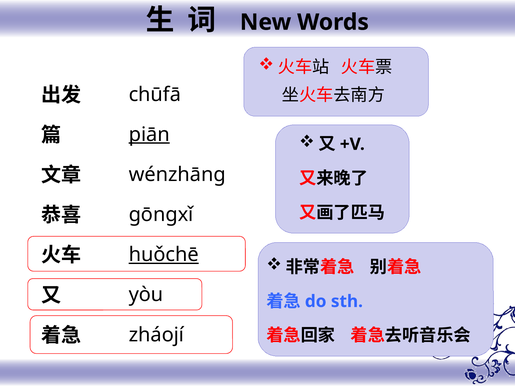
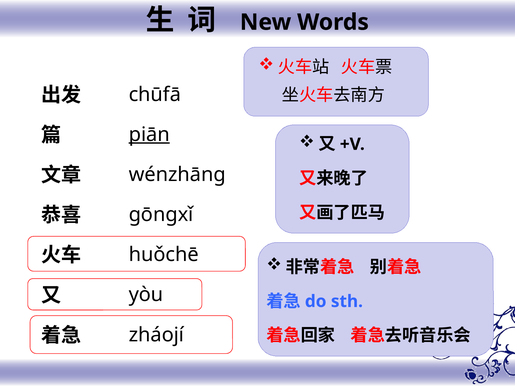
huǒchē underline: present -> none (164, 255)
